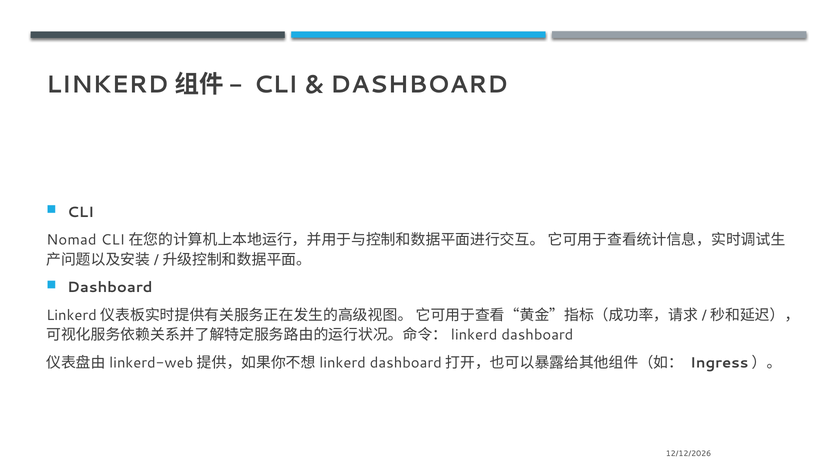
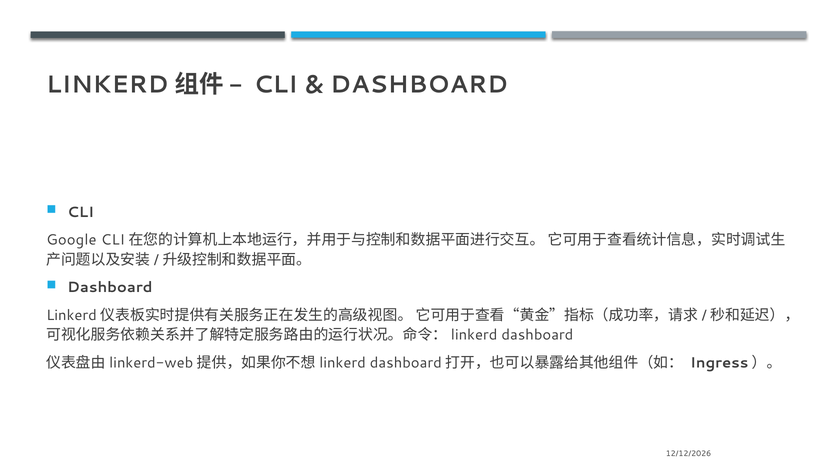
Nomad: Nomad -> Google (71, 240)
